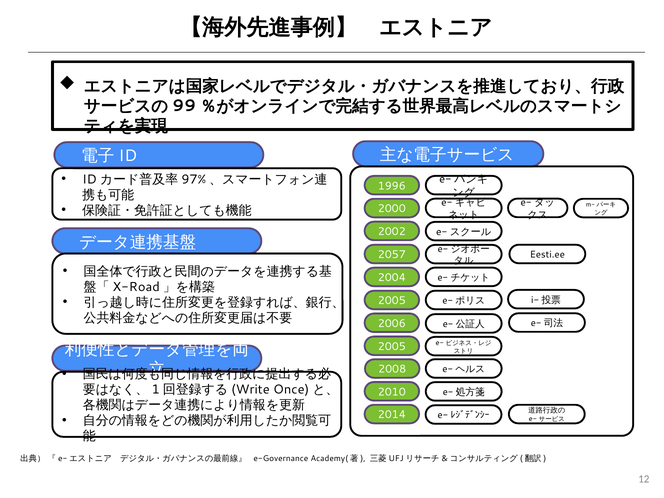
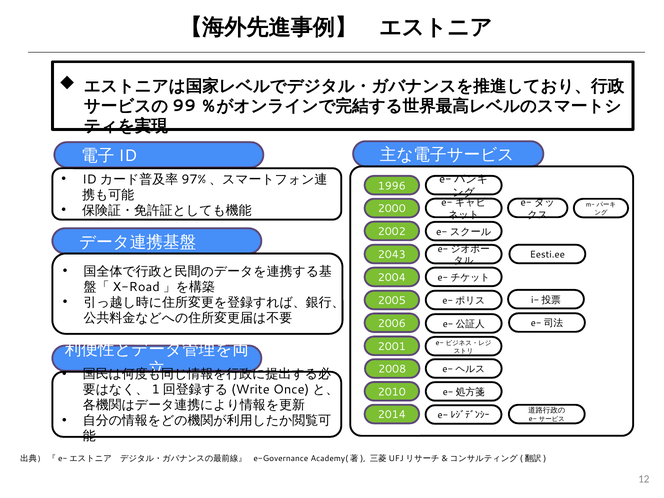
2057: 2057 -> 2043 (392, 255)
2005: 2005 -> 2001 (392, 347)
